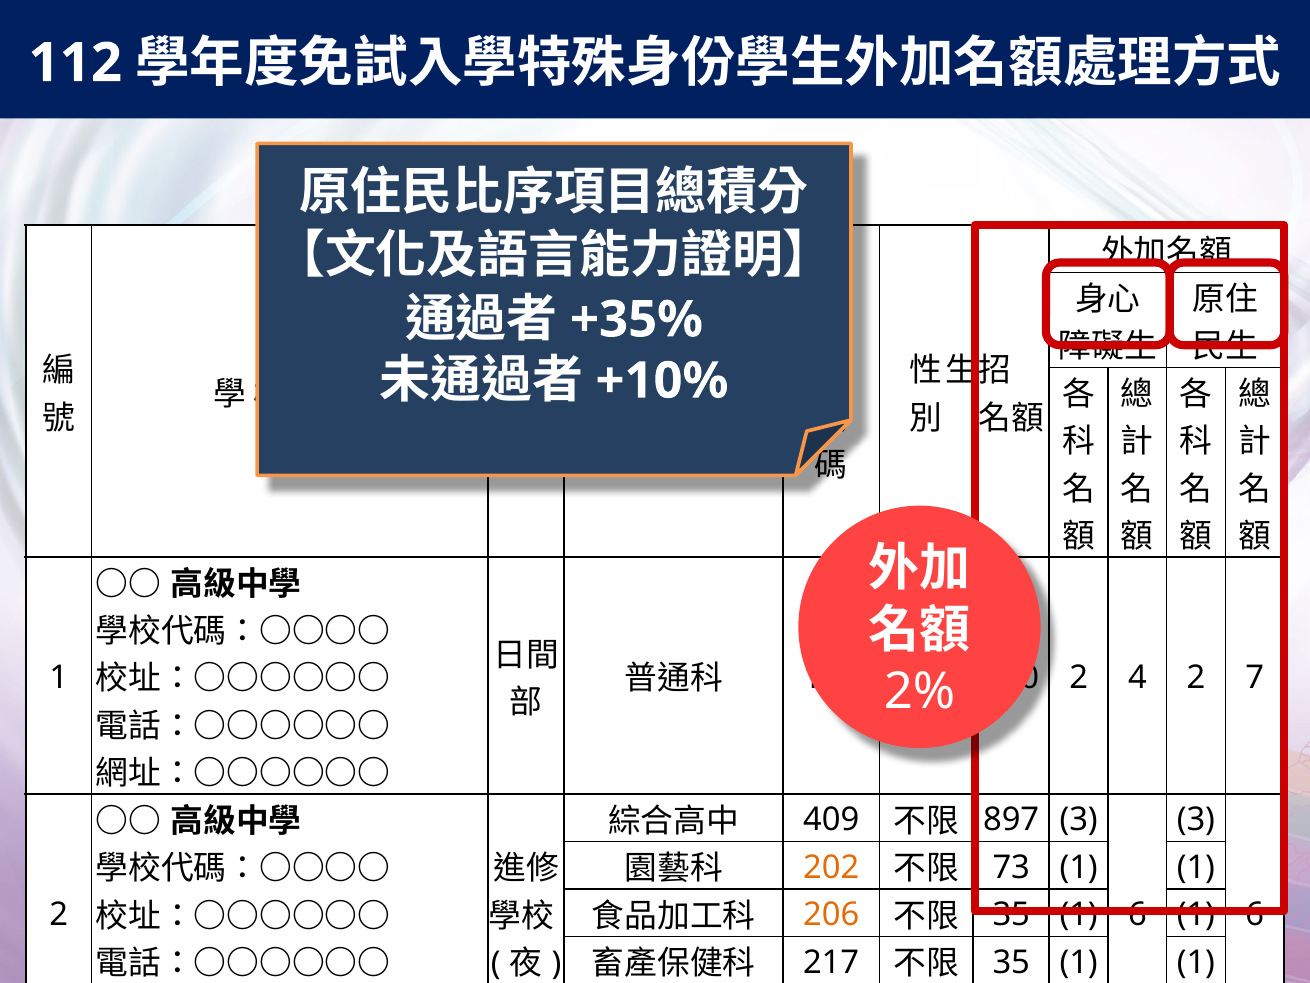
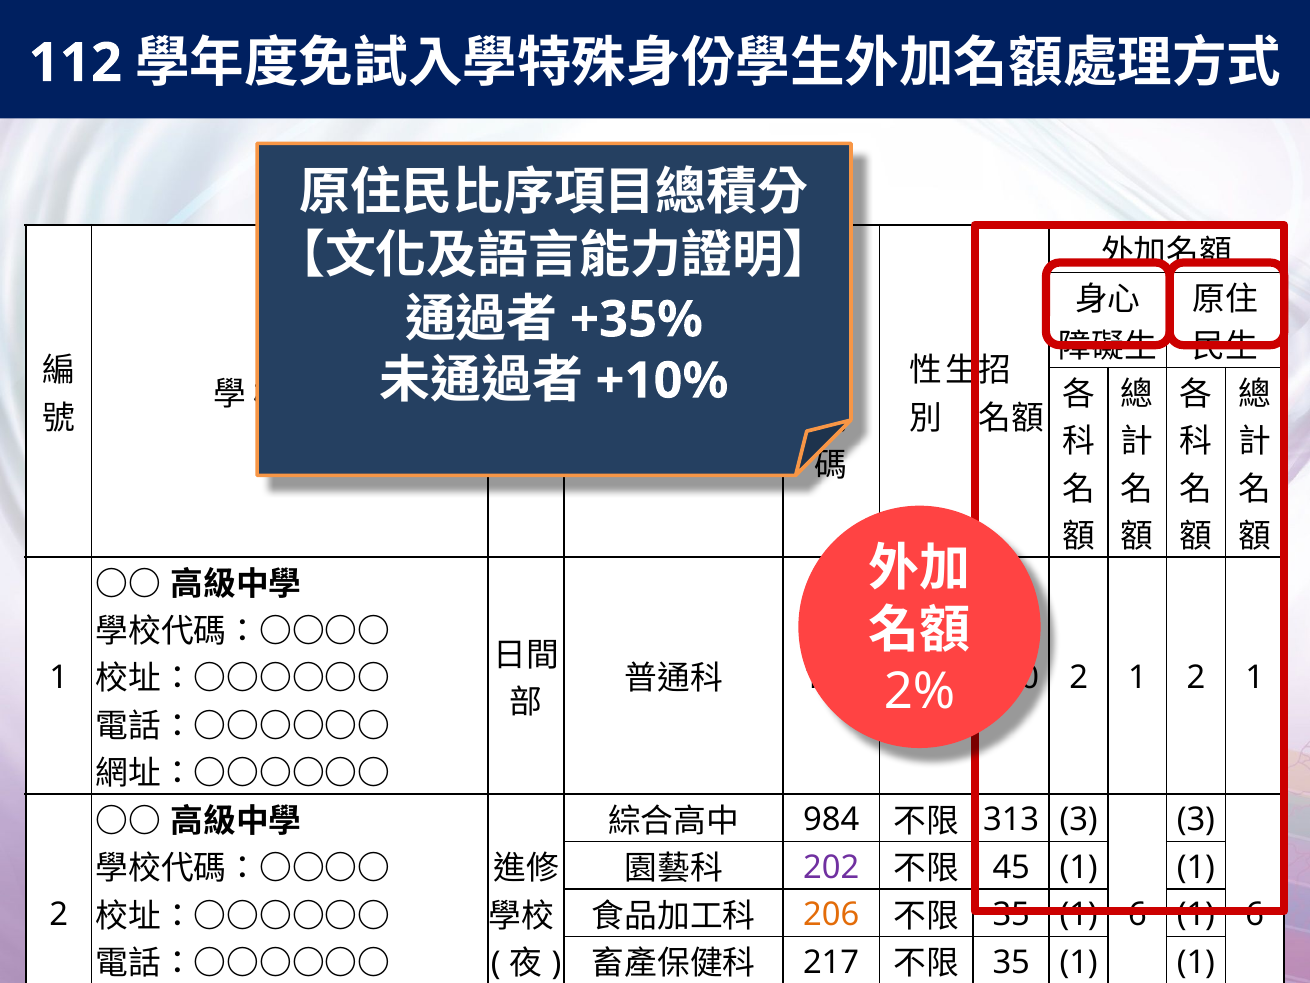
4: 4 -> 1 (1137, 677)
7: 7 -> 1 (1255, 677)
409: 409 -> 984 (831, 819)
897: 897 -> 313 (1011, 819)
202 colour: orange -> purple (831, 867)
73: 73 -> 45 (1011, 867)
